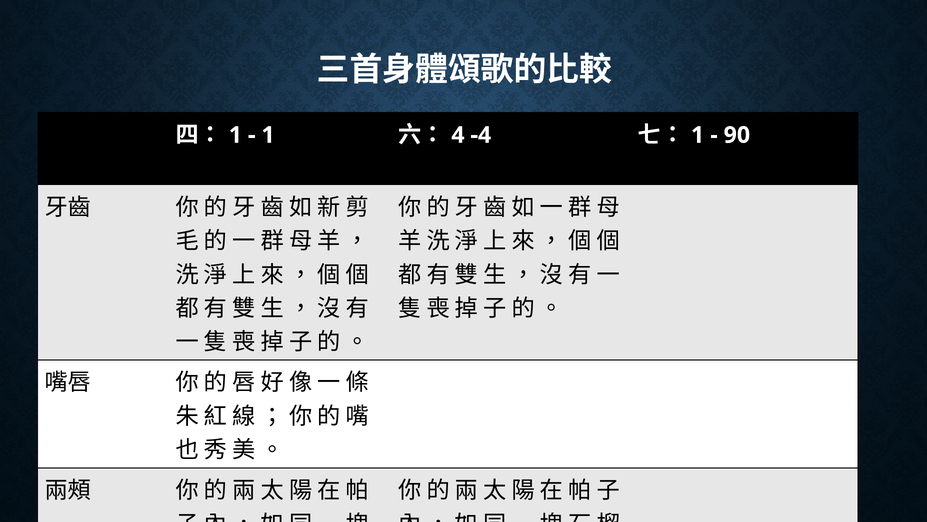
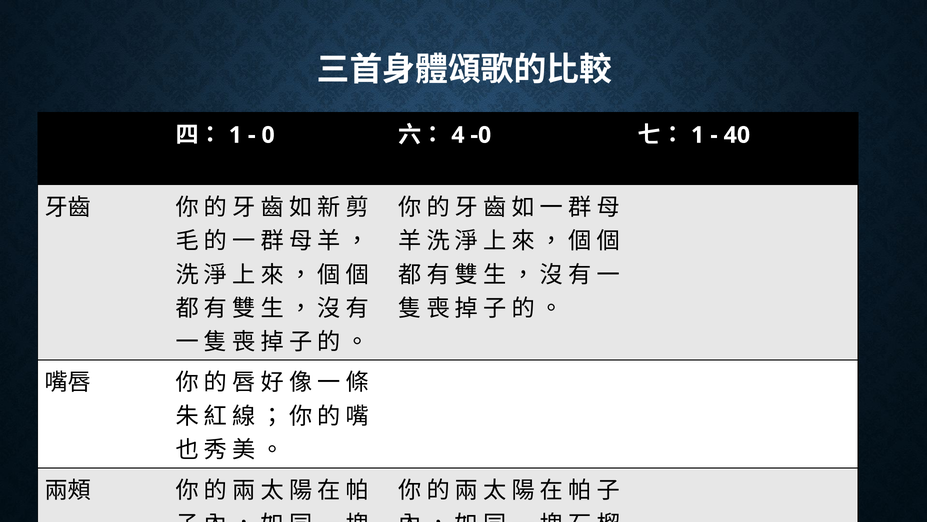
1: 1 -> 0 (268, 135)
-4: -4 -> -0 (481, 135)
90: 90 -> 40 (737, 135)
